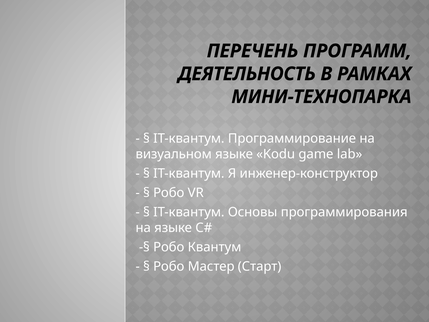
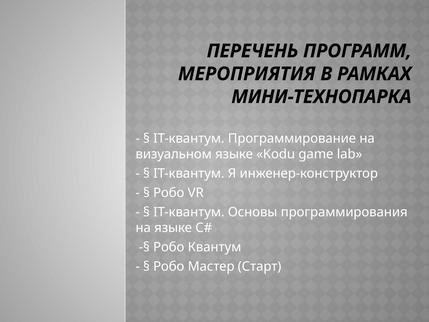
ДЕЯТЕЛЬНОСТЬ: ДЕЯТЕЛЬНОСТЬ -> МЕРОПРИЯТИЯ (247, 74)
